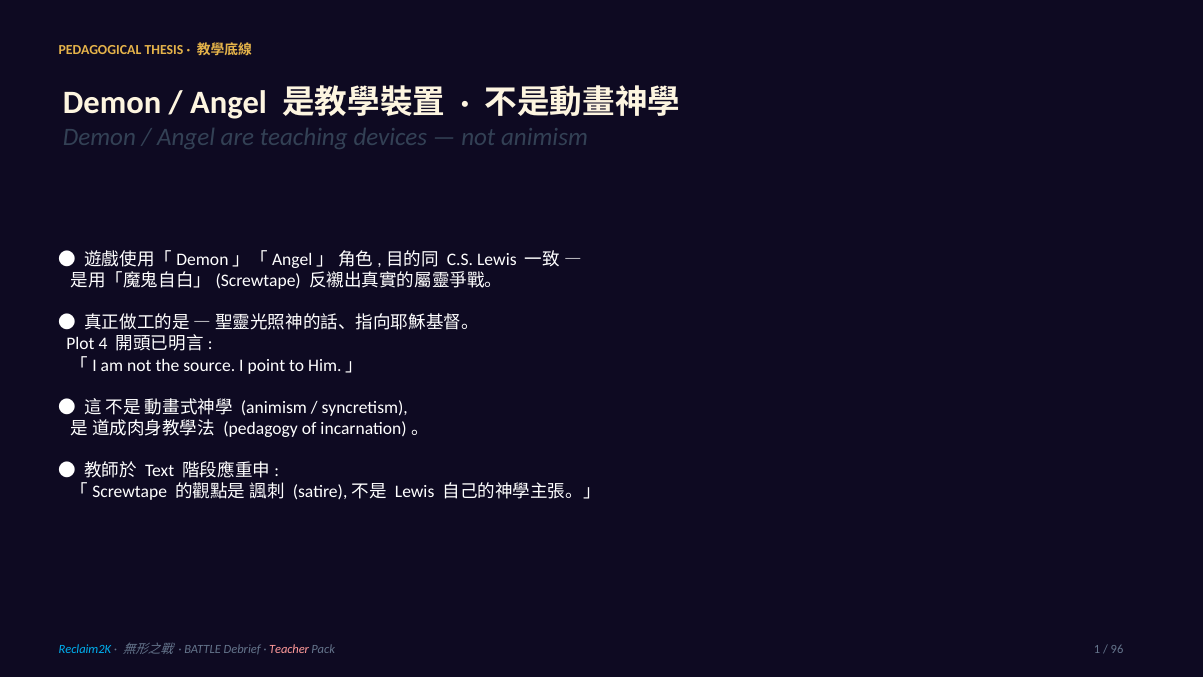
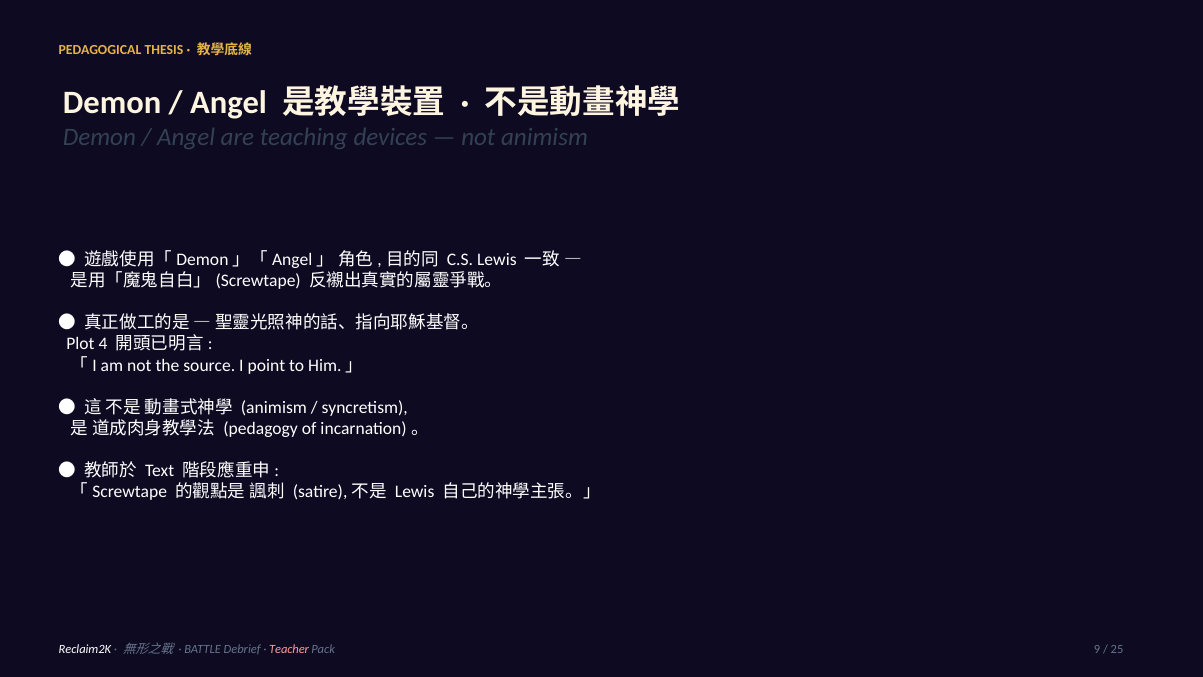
Reclaim2K colour: light blue -> white (85, 649)
1: 1 -> 9 (1097, 649)
96: 96 -> 25 (1117, 649)
